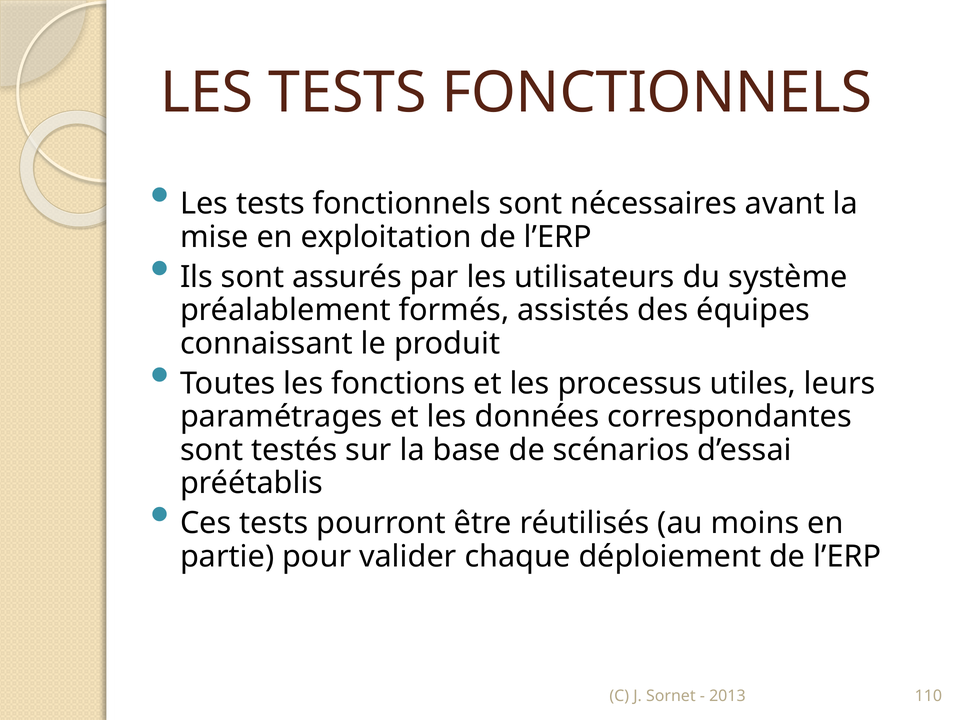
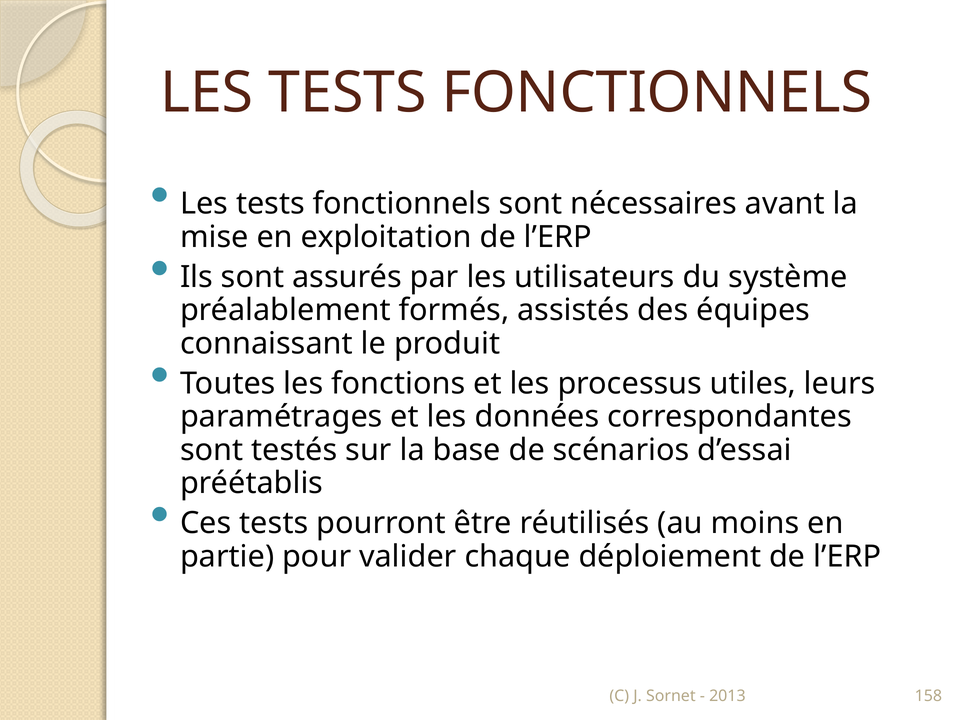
110: 110 -> 158 (928, 696)
